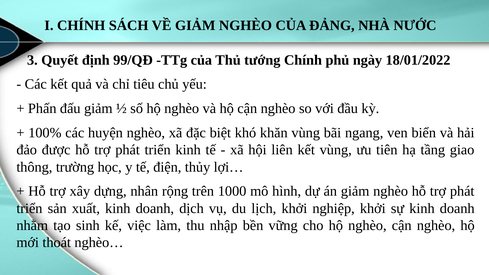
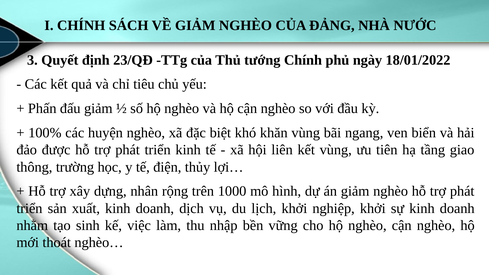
99/QĐ: 99/QĐ -> 23/QĐ (133, 60)
